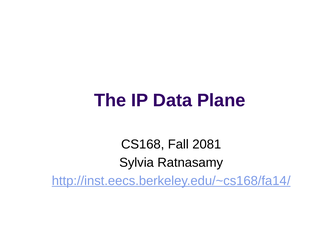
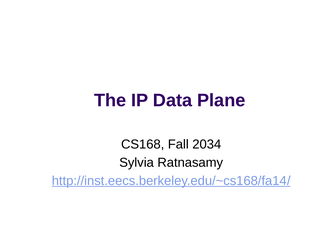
2081: 2081 -> 2034 (207, 144)
